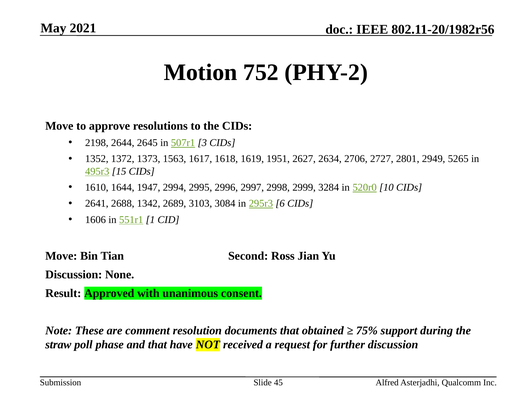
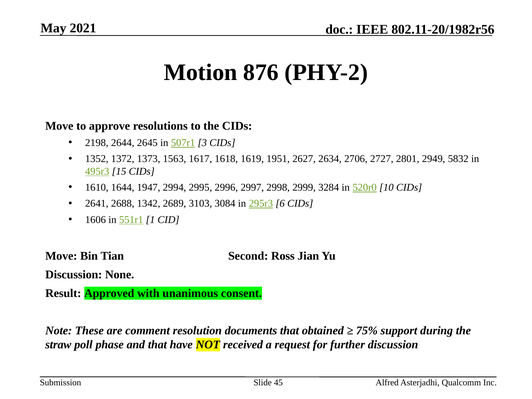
752: 752 -> 876 (261, 73)
5265: 5265 -> 5832 (458, 159)
